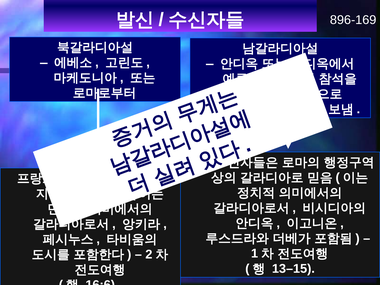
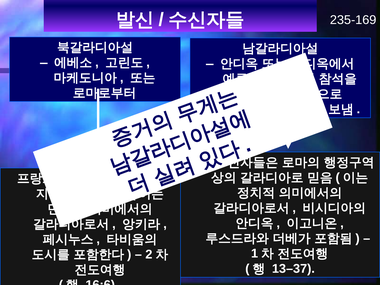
896-169: 896-169 -> 235-169 (353, 20)
13–15: 13–15 -> 13–37 (293, 269)
